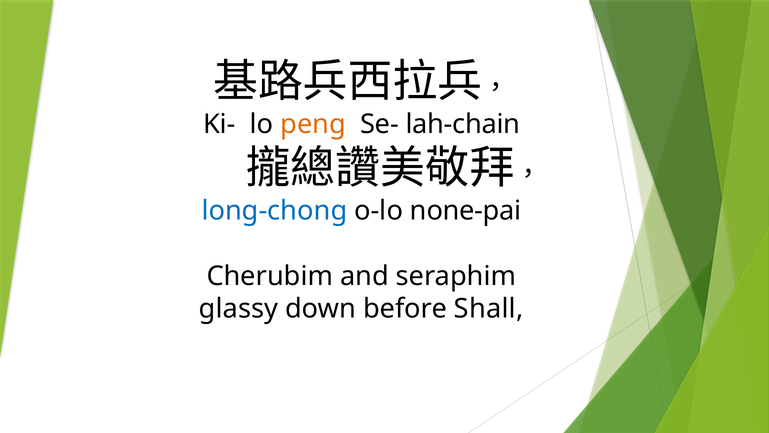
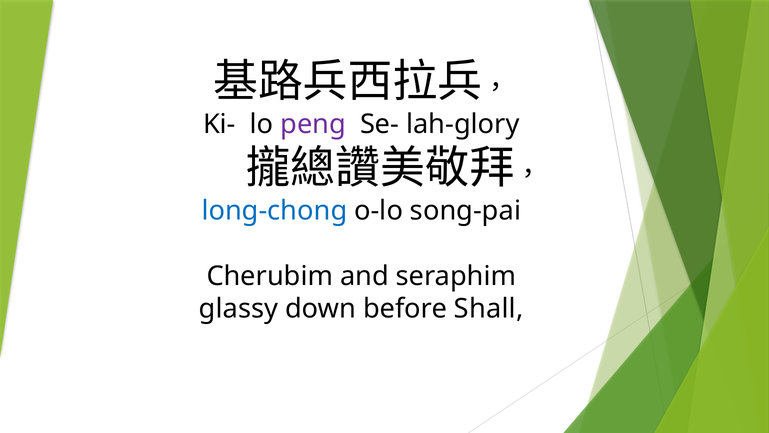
peng colour: orange -> purple (313, 124)
lah-chain: lah-chain -> lah-glory (463, 124)
none-pai: none-pai -> song-pai (466, 210)
